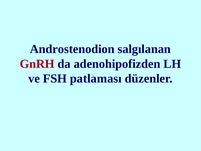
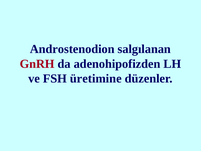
patlaması: patlaması -> üretimine (96, 78)
